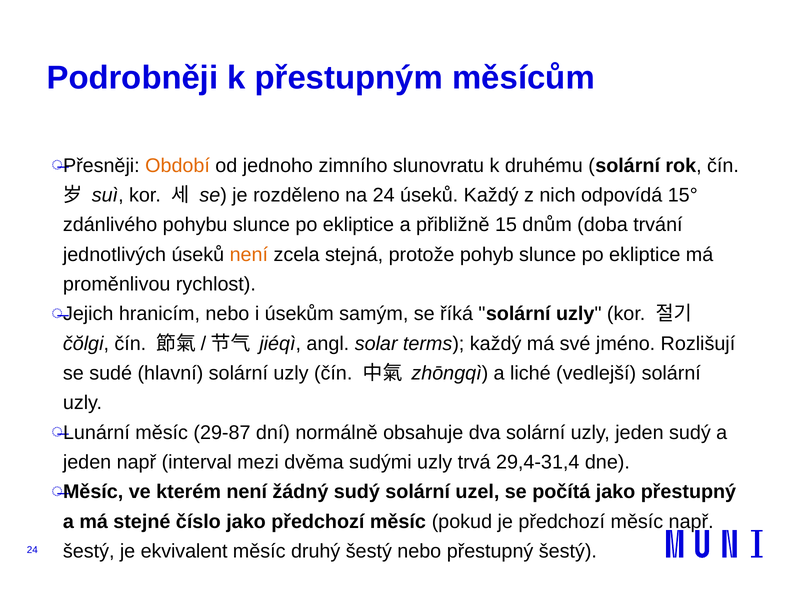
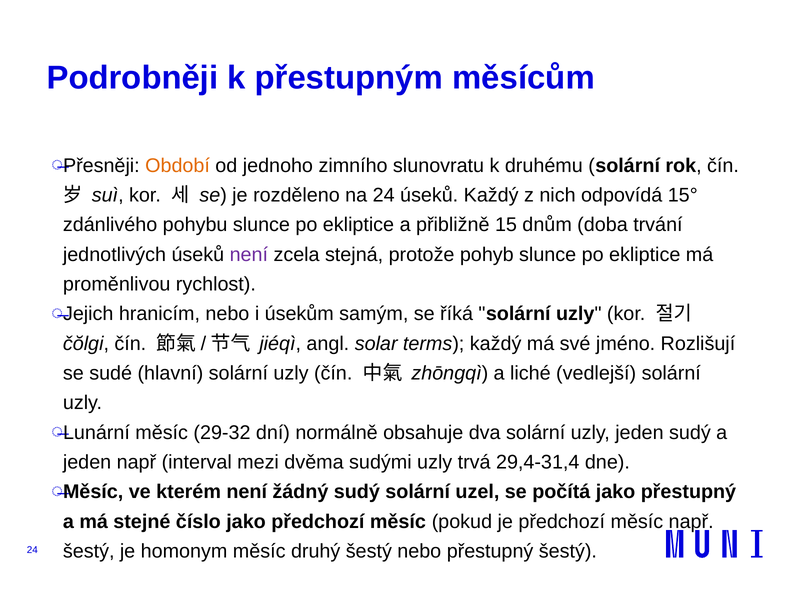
není colour: orange -> purple (249, 254)
29-87: 29-87 -> 29-32 (222, 432)
ekvivalent: ekvivalent -> homonym (184, 551)
